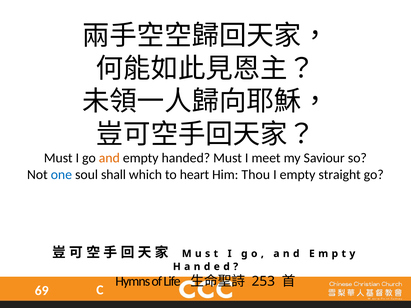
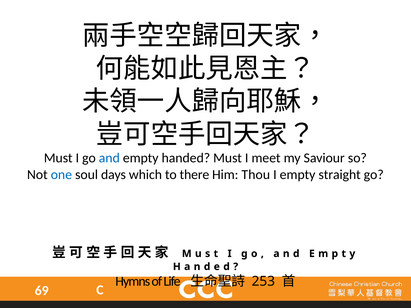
and colour: orange -> blue (109, 158)
shall: shall -> days (113, 175)
heart: heart -> there (194, 175)
